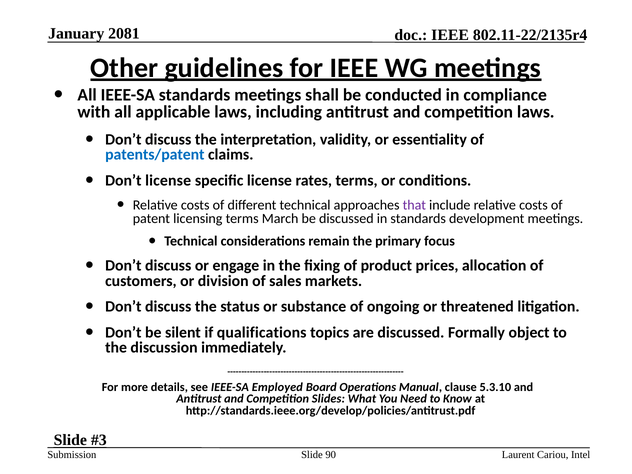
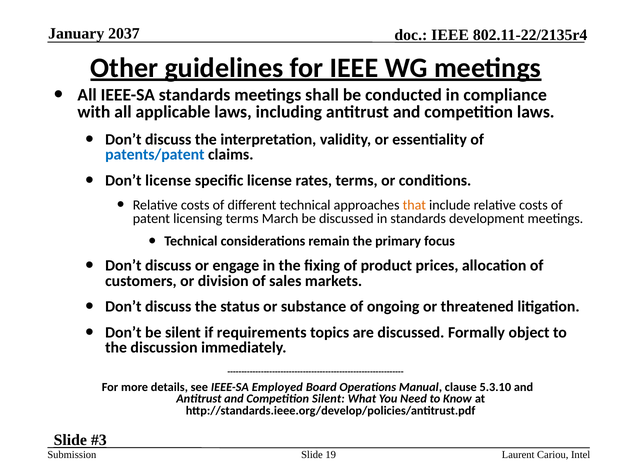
2081: 2081 -> 2037 (124, 34)
that colour: purple -> orange (414, 205)
qualifications: qualifications -> requirements (262, 333)
Competition Slides: Slides -> Silent (328, 399)
90: 90 -> 19 (331, 455)
